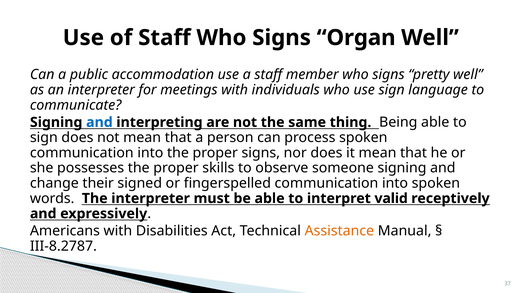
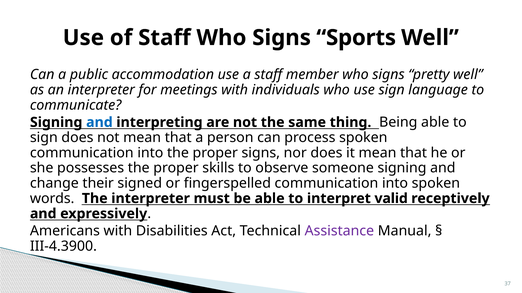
Organ: Organ -> Sports (356, 38)
Assistance colour: orange -> purple (339, 231)
III‑8.2787: III‑8.2787 -> III‑4.3900 (63, 247)
